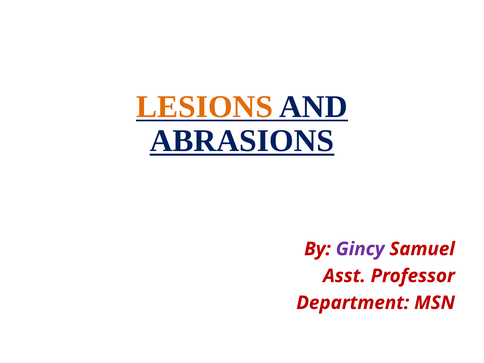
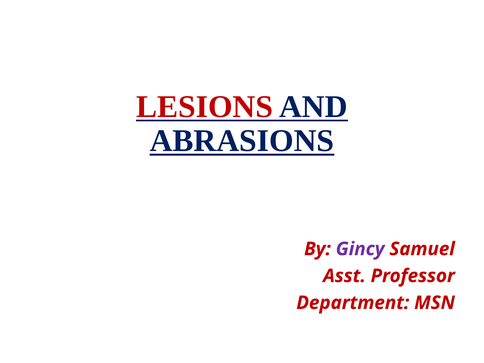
LESIONS colour: orange -> red (205, 107)
